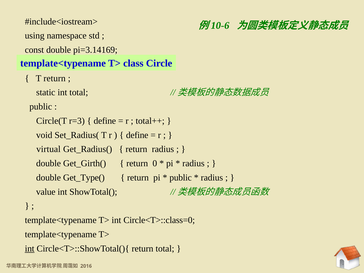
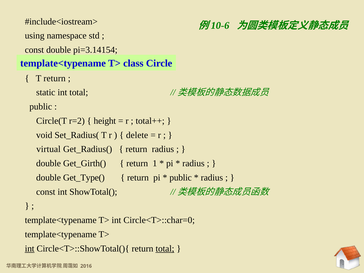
pi=3.14169: pi=3.14169 -> pi=3.14154 (95, 50)
r=3: r=3 -> r=2 (77, 121)
define: define -> height (105, 121)
define: define -> delete (137, 135)
0: 0 -> 1 (155, 163)
value: value -> const (46, 192)
Circle<T>::class=0: Circle<T>::class=0 -> Circle<T>::char=0 (159, 220)
total underline: none -> present (165, 249)
